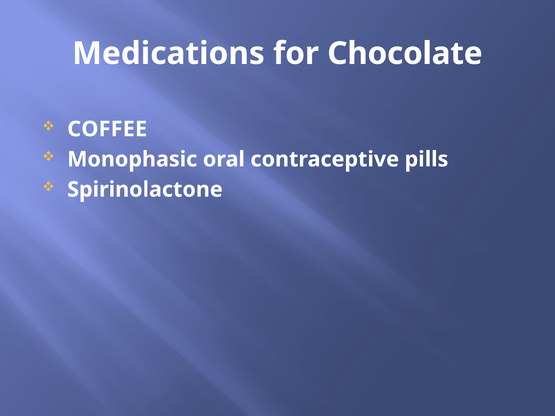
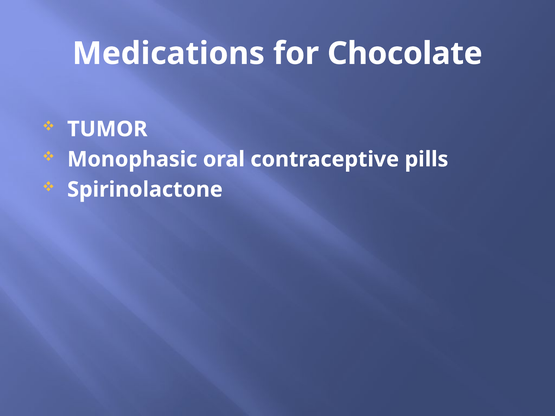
COFFEE: COFFEE -> TUMOR (107, 129)
